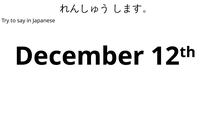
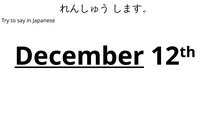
December underline: none -> present (79, 56)
